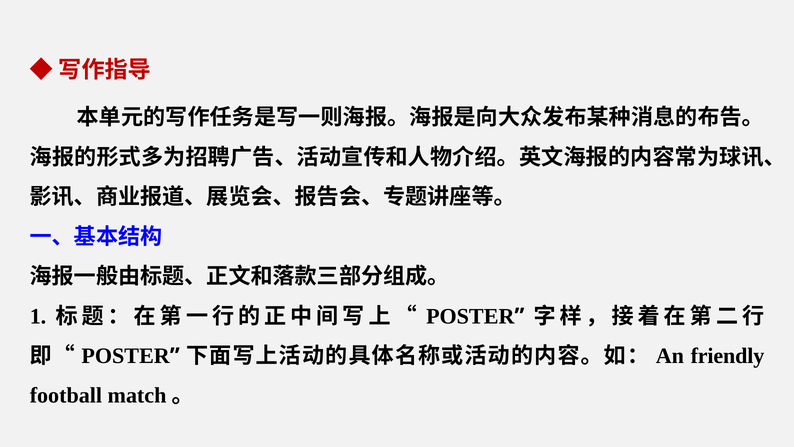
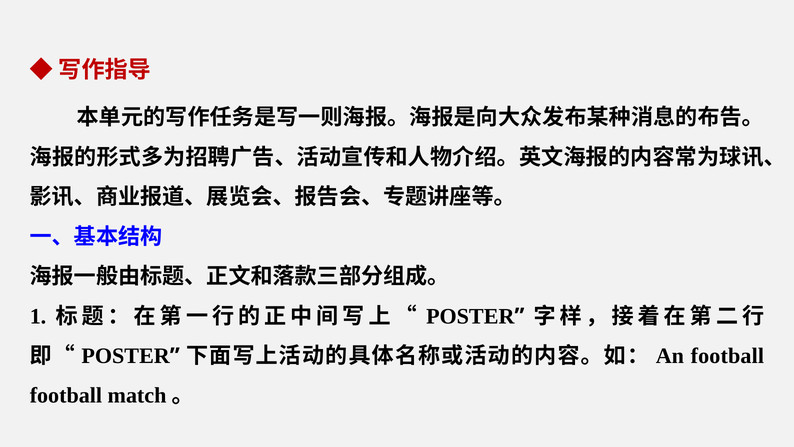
friendly: friendly -> football (727, 356)
